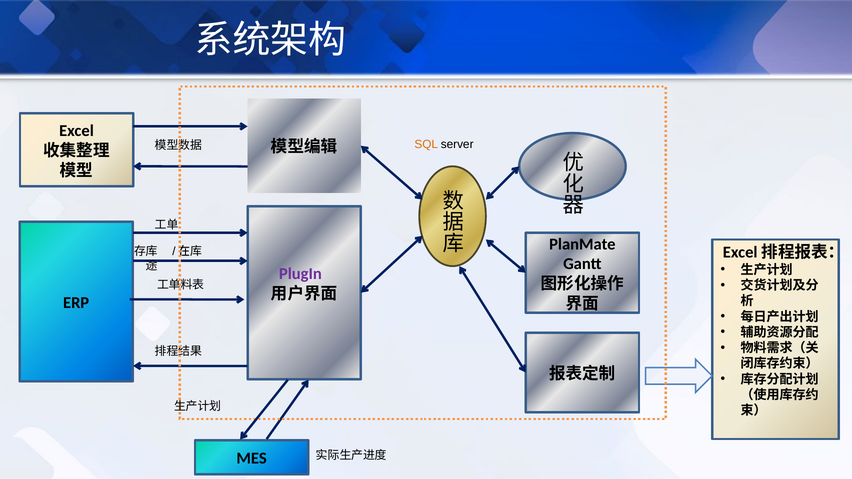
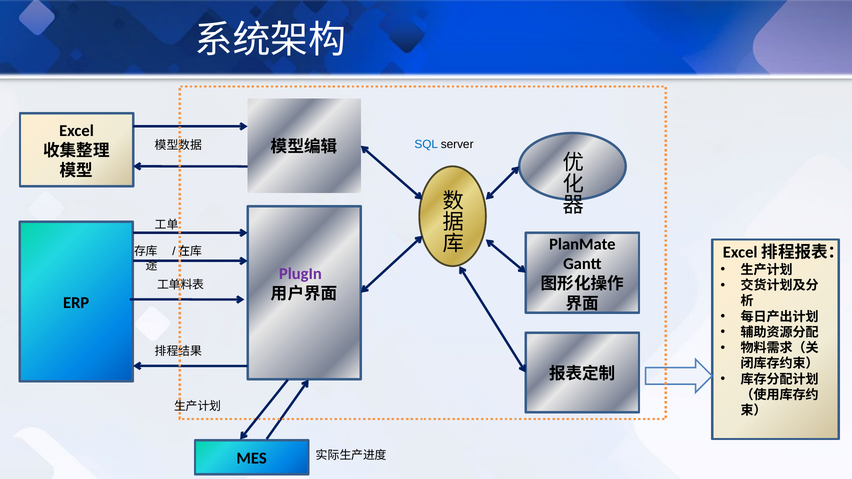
SQL colour: orange -> blue (426, 144)
